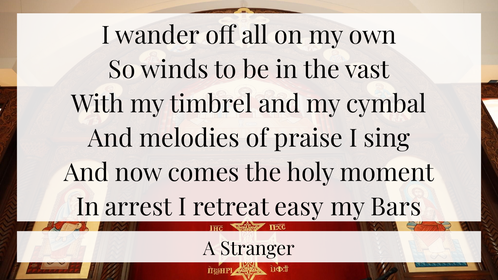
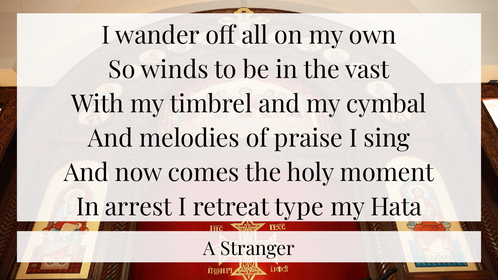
easy: easy -> type (299, 207)
Bars: Bars -> Hata (396, 207)
